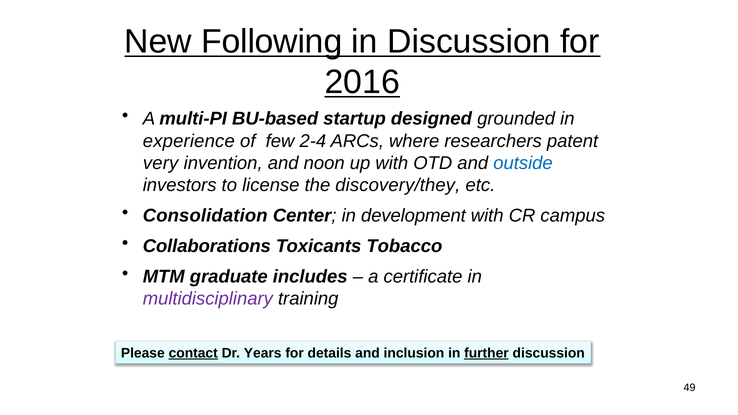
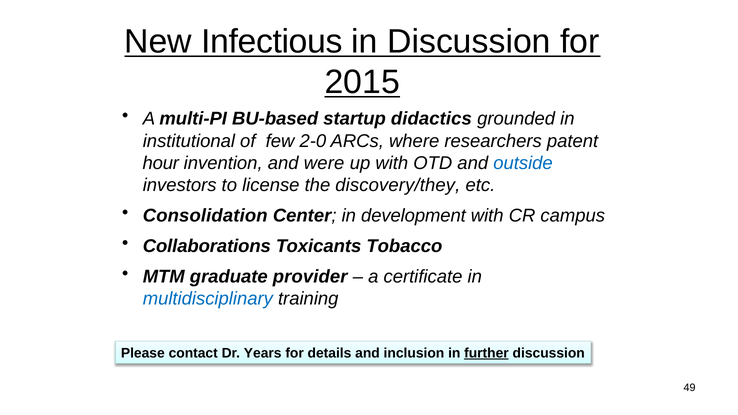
Following: Following -> Infectious (272, 42)
2016: 2016 -> 2015 (362, 82)
designed: designed -> didactics (431, 119)
experience: experience -> institutional (189, 141)
2-4: 2-4 -> 2-0 (313, 141)
very: very -> hour (161, 163)
noon: noon -> were (324, 163)
includes: includes -> provider (310, 277)
multidisciplinary colour: purple -> blue (208, 299)
contact underline: present -> none (193, 353)
